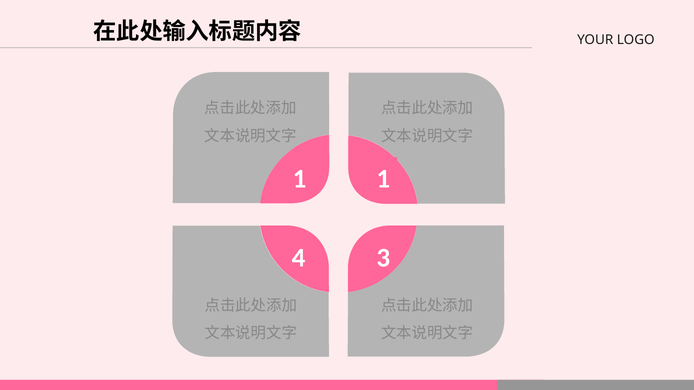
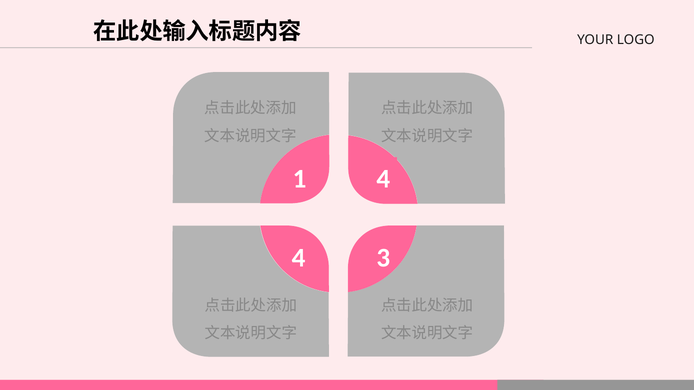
1 1: 1 -> 4 (383, 179)
